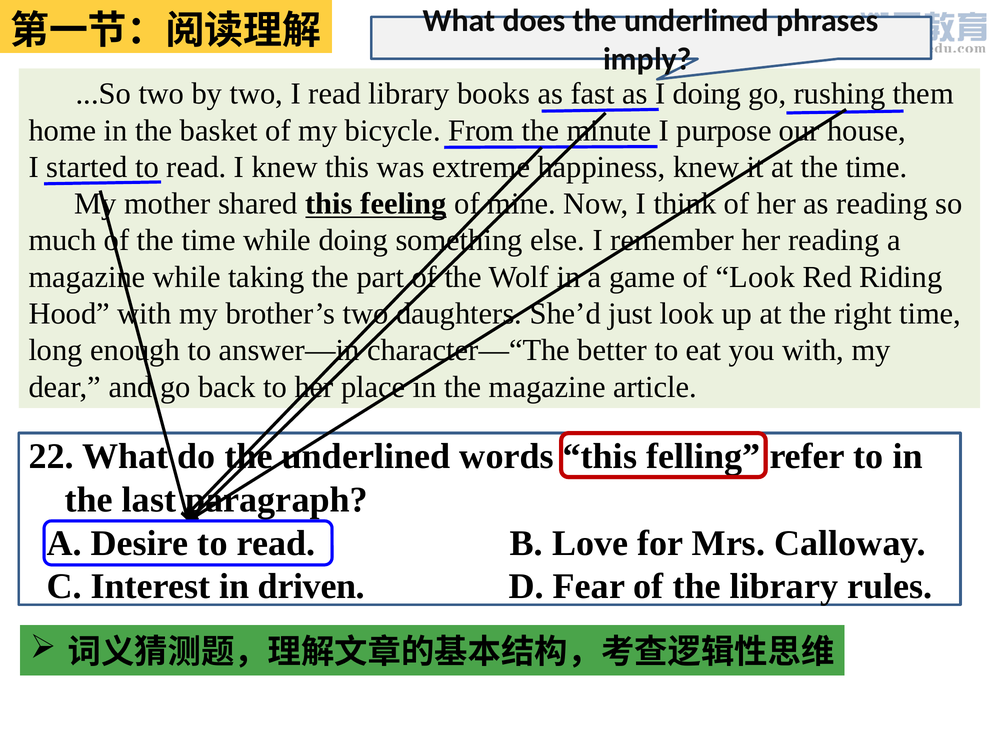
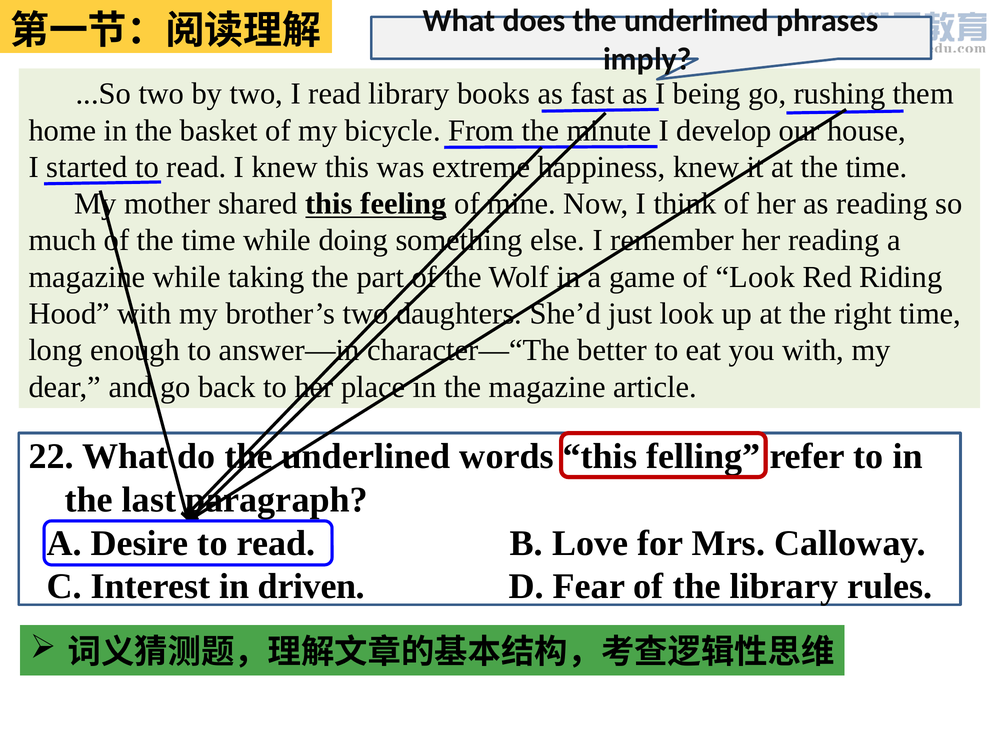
I doing: doing -> being (707, 94)
purpose: purpose -> develop (724, 130)
